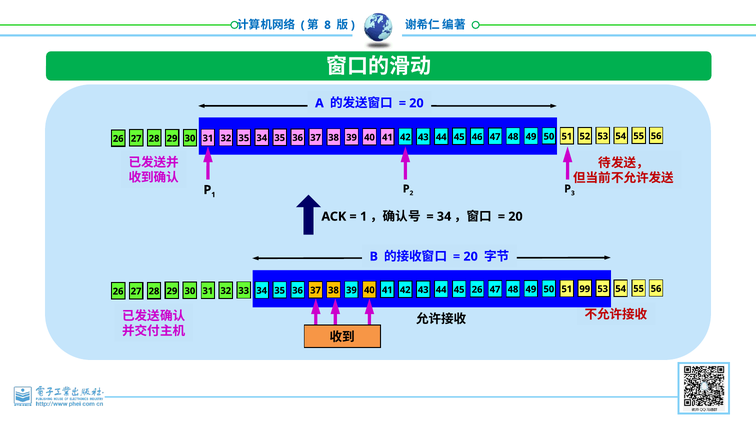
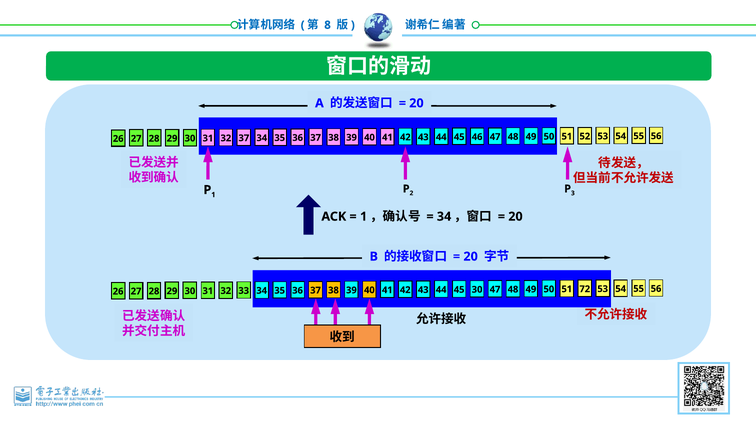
32 35: 35 -> 37 (244, 138)
45 26: 26 -> 30 (477, 290)
99: 99 -> 72 (585, 289)
